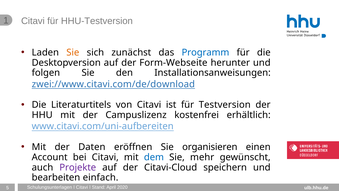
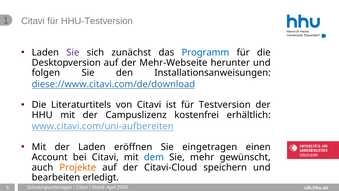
Sie colour: orange -> purple (73, 52)
Form-Webseite: Form-Webseite -> Mehr-Webseite (173, 63)
zwei://www.citavi.com/de/download: zwei://www.citavi.com/de/download -> diese://www.citavi.com/de/download (113, 84)
der Daten: Daten -> Laden (92, 147)
organisieren: organisieren -> eingetragen (210, 147)
Projekte colour: purple -> orange (78, 167)
einfach: einfach -> erledigt (101, 177)
